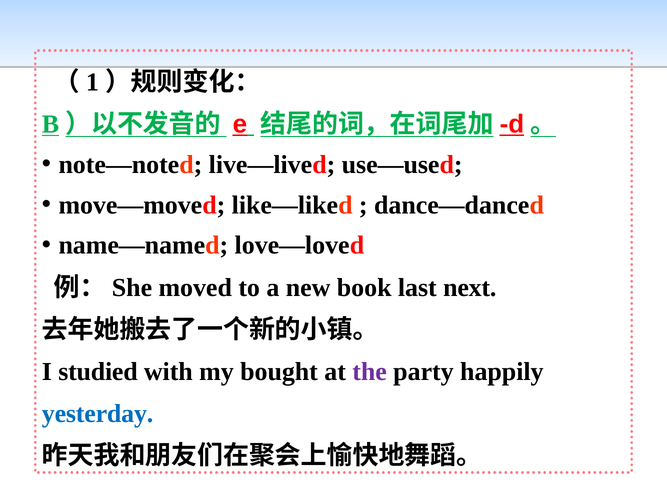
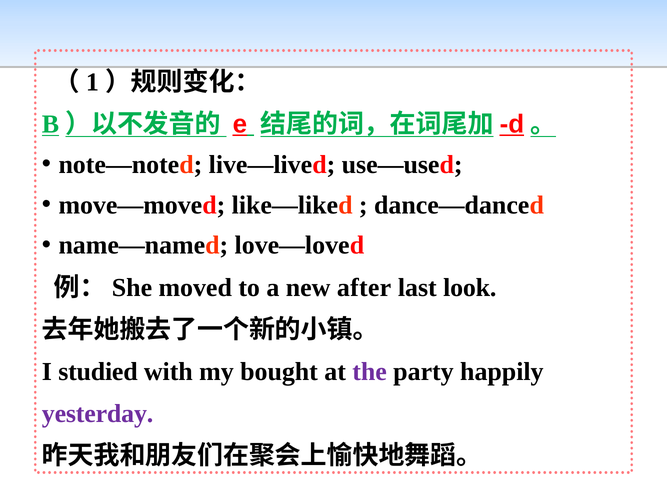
book: book -> after (364, 288)
next: next -> look (470, 288)
yesterday colour: blue -> purple (98, 414)
